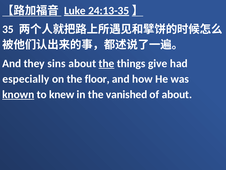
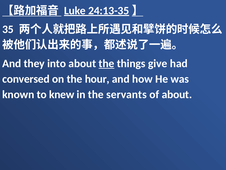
sins: sins -> into (57, 63)
especially: especially -> conversed (26, 79)
floor: floor -> hour (97, 79)
known underline: present -> none (18, 94)
vanished: vanished -> servants (127, 94)
